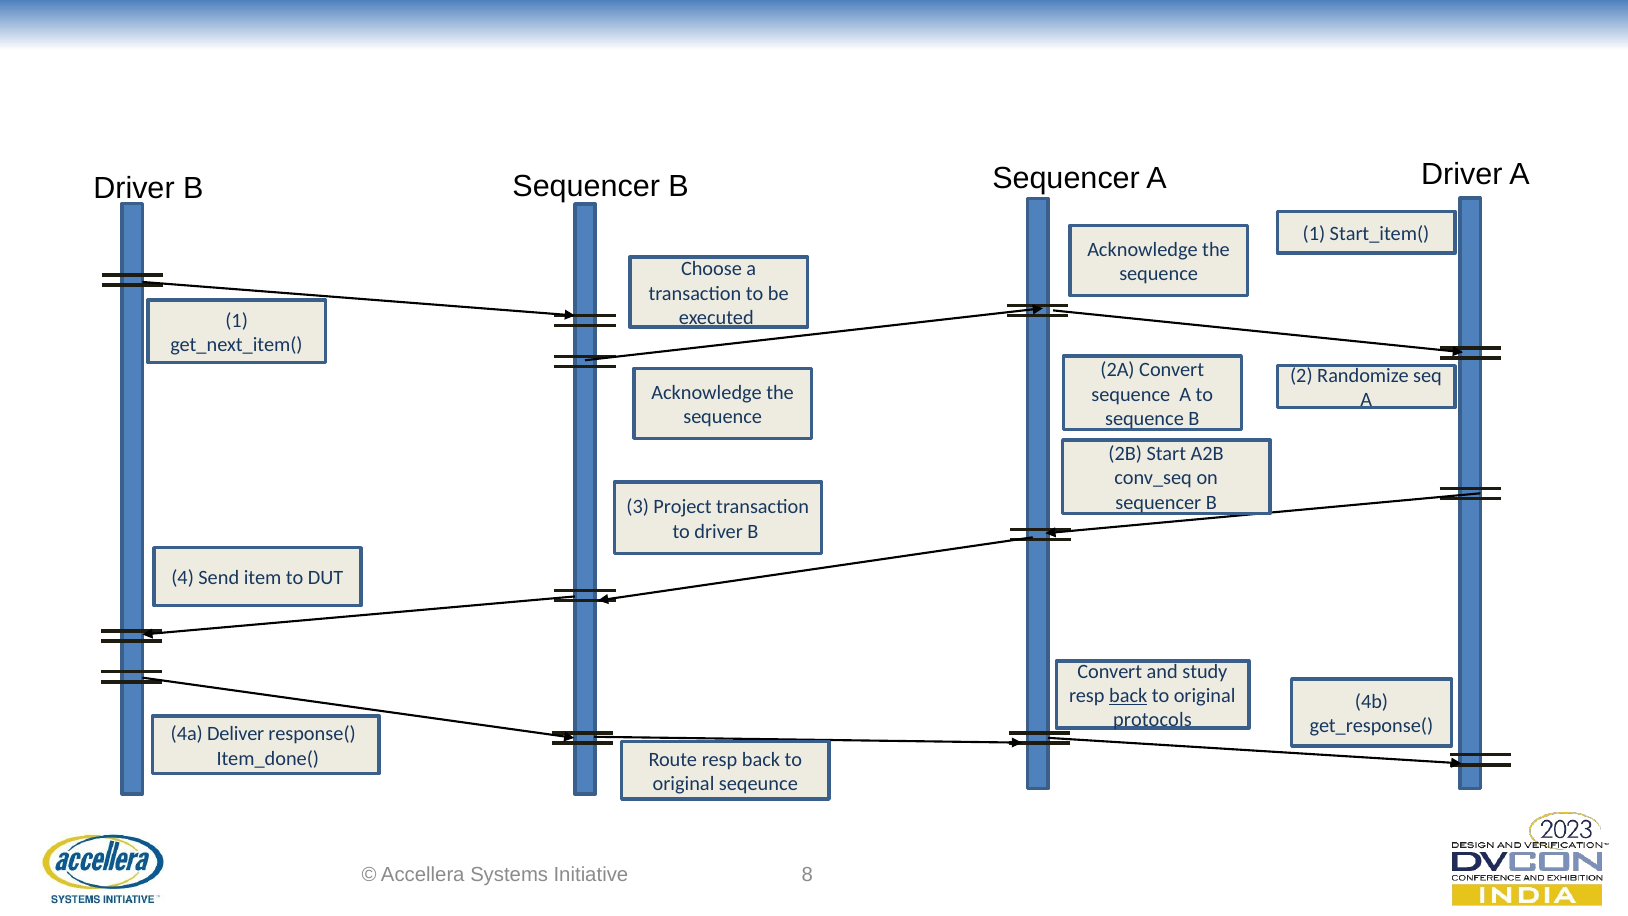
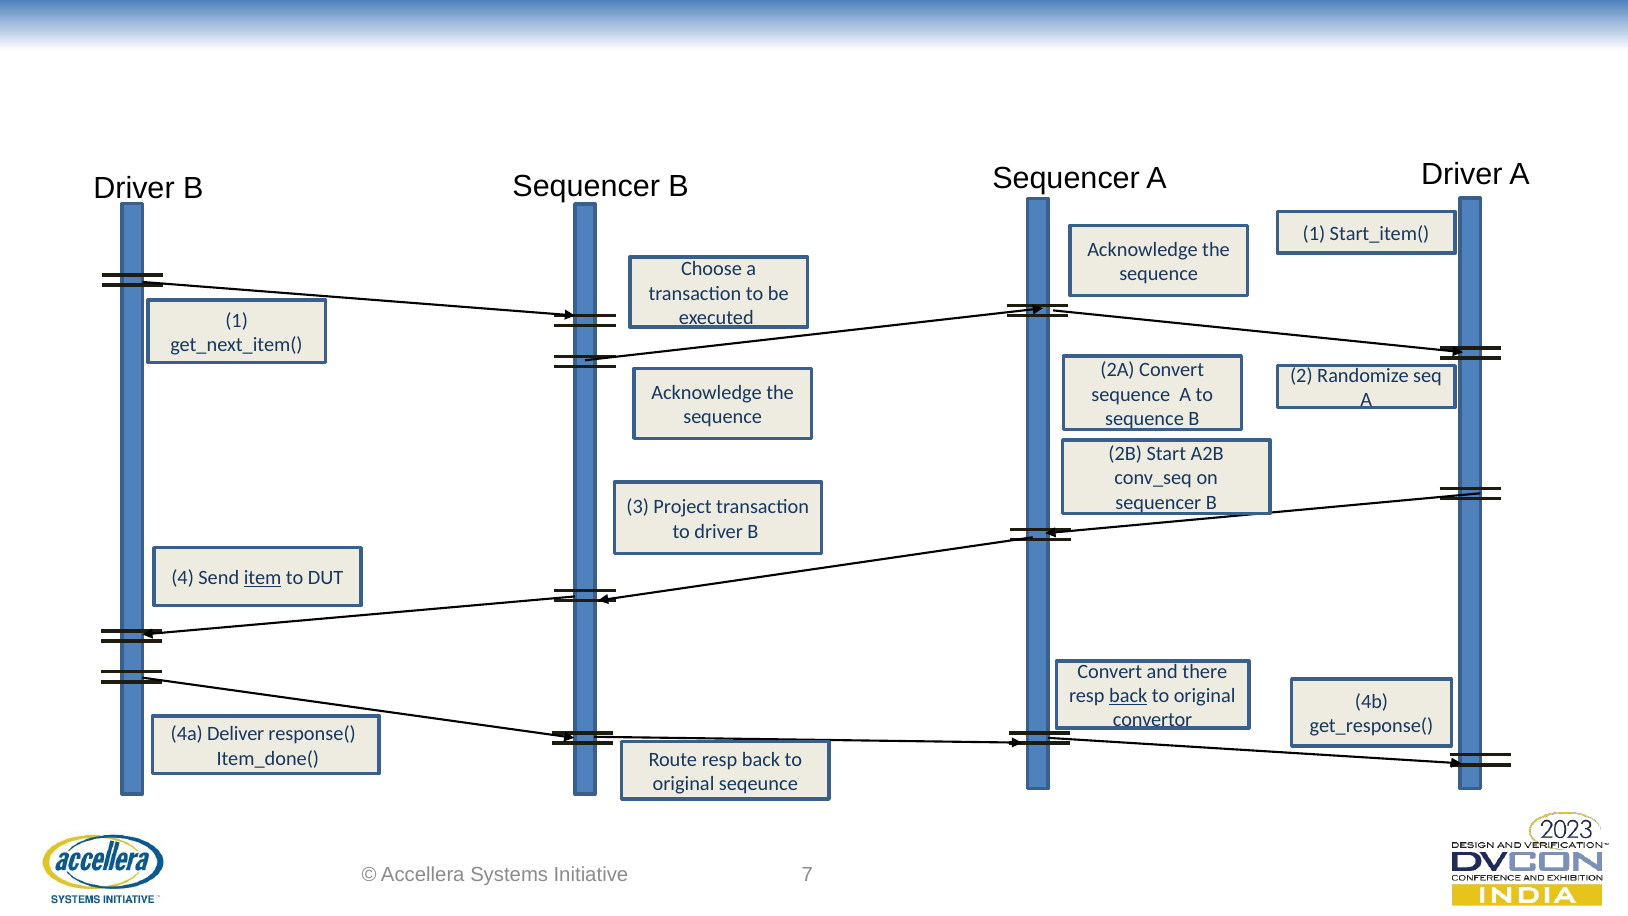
item underline: none -> present (263, 578)
study: study -> there (1205, 671)
protocols: protocols -> convertor (1153, 720)
8: 8 -> 7 (807, 875)
